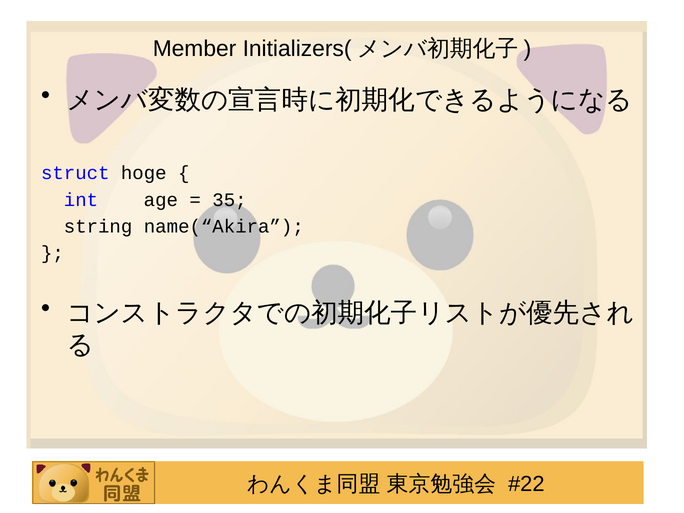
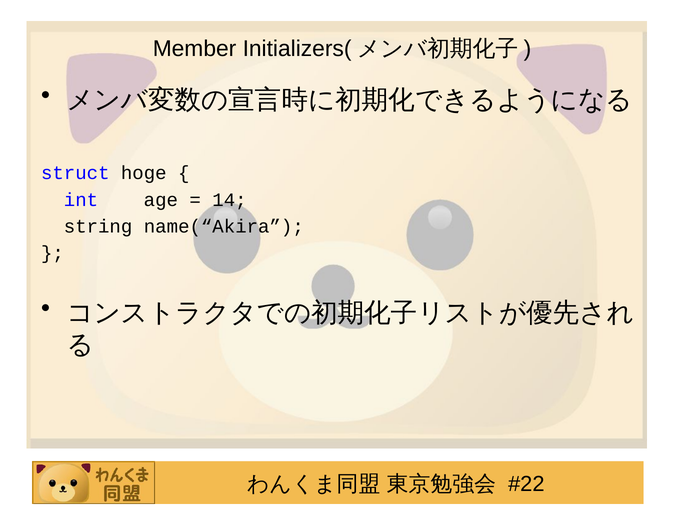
35: 35 -> 14 (229, 200)
